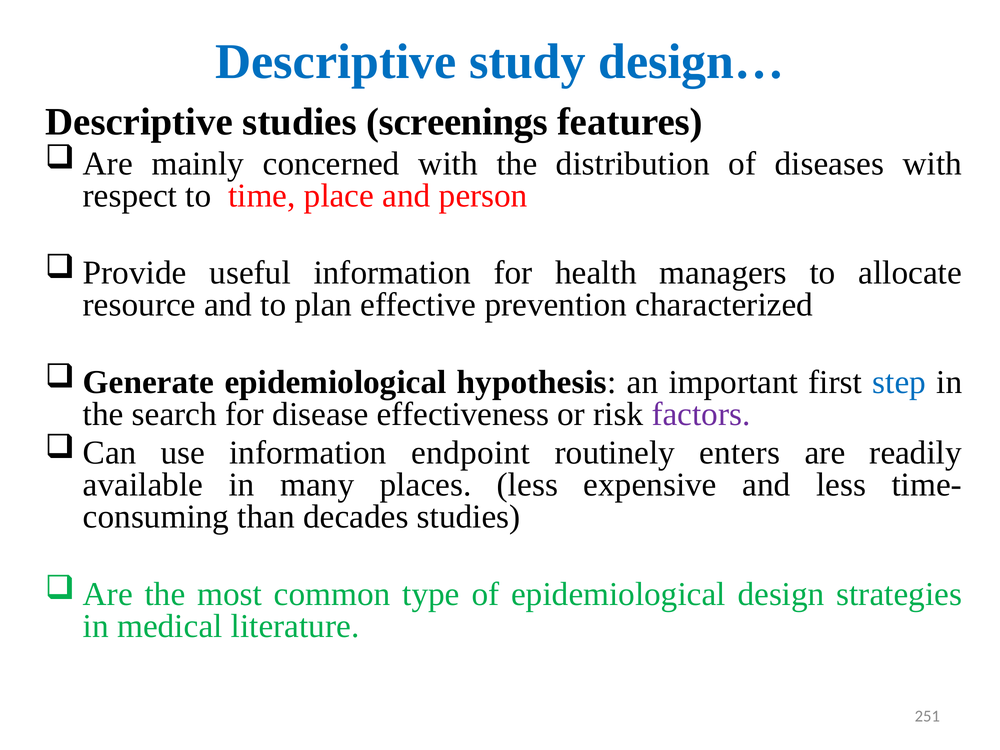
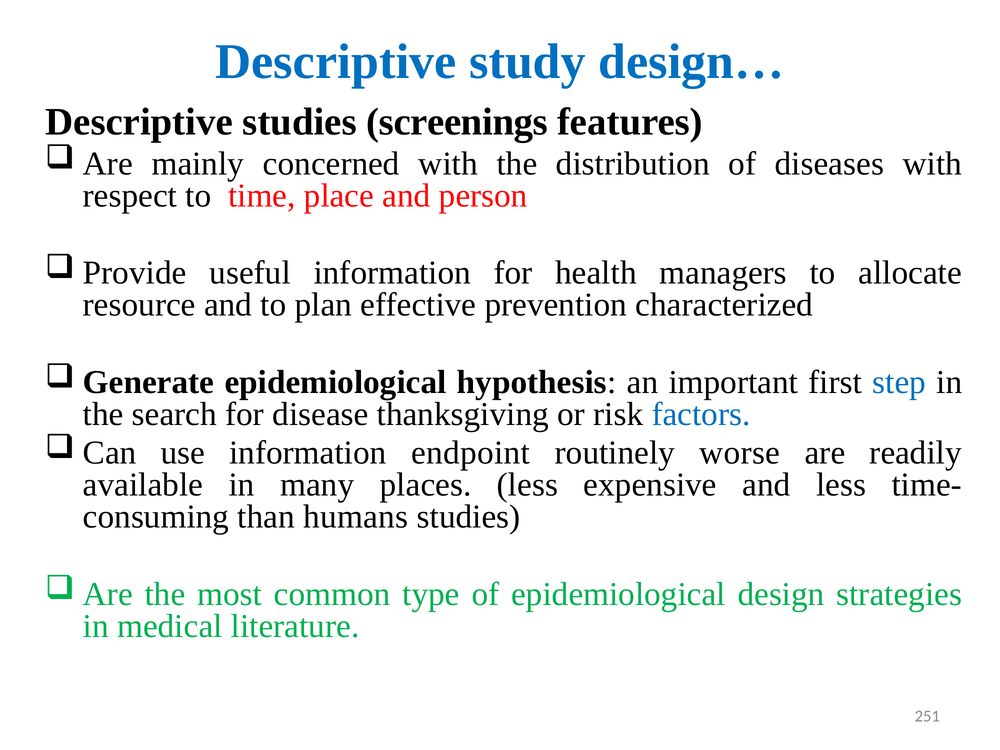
effectiveness: effectiveness -> thanksgiving (463, 414)
factors colour: purple -> blue (701, 414)
enters: enters -> worse (740, 453)
decades: decades -> humans (356, 517)
